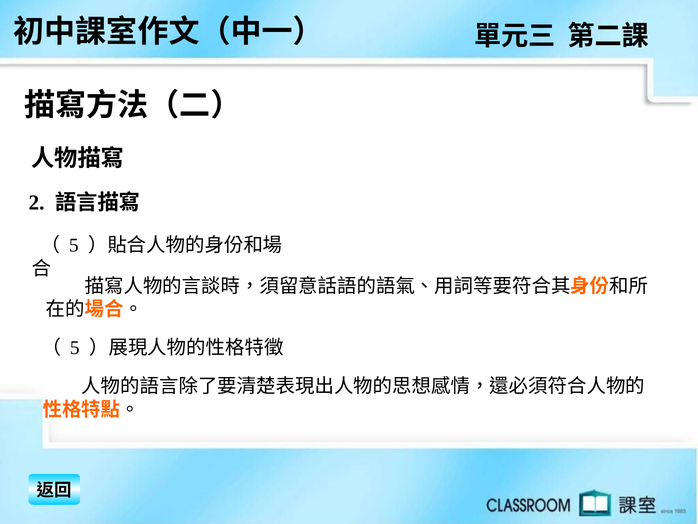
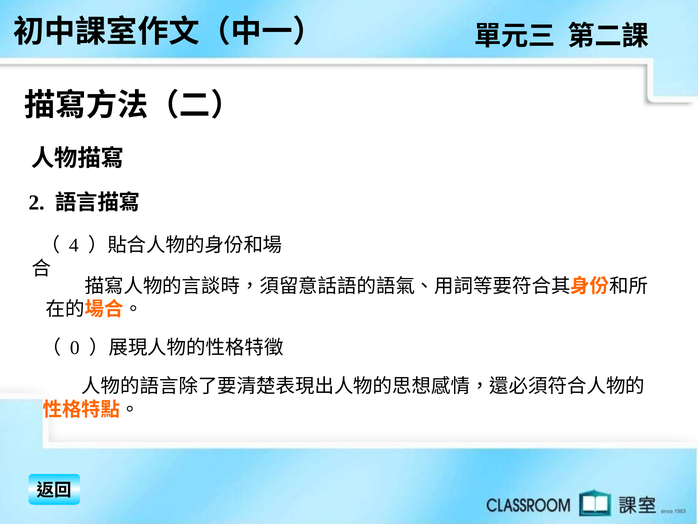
5: 5 -> 4 (74, 245)
5: 5 -> 0 (75, 347)
